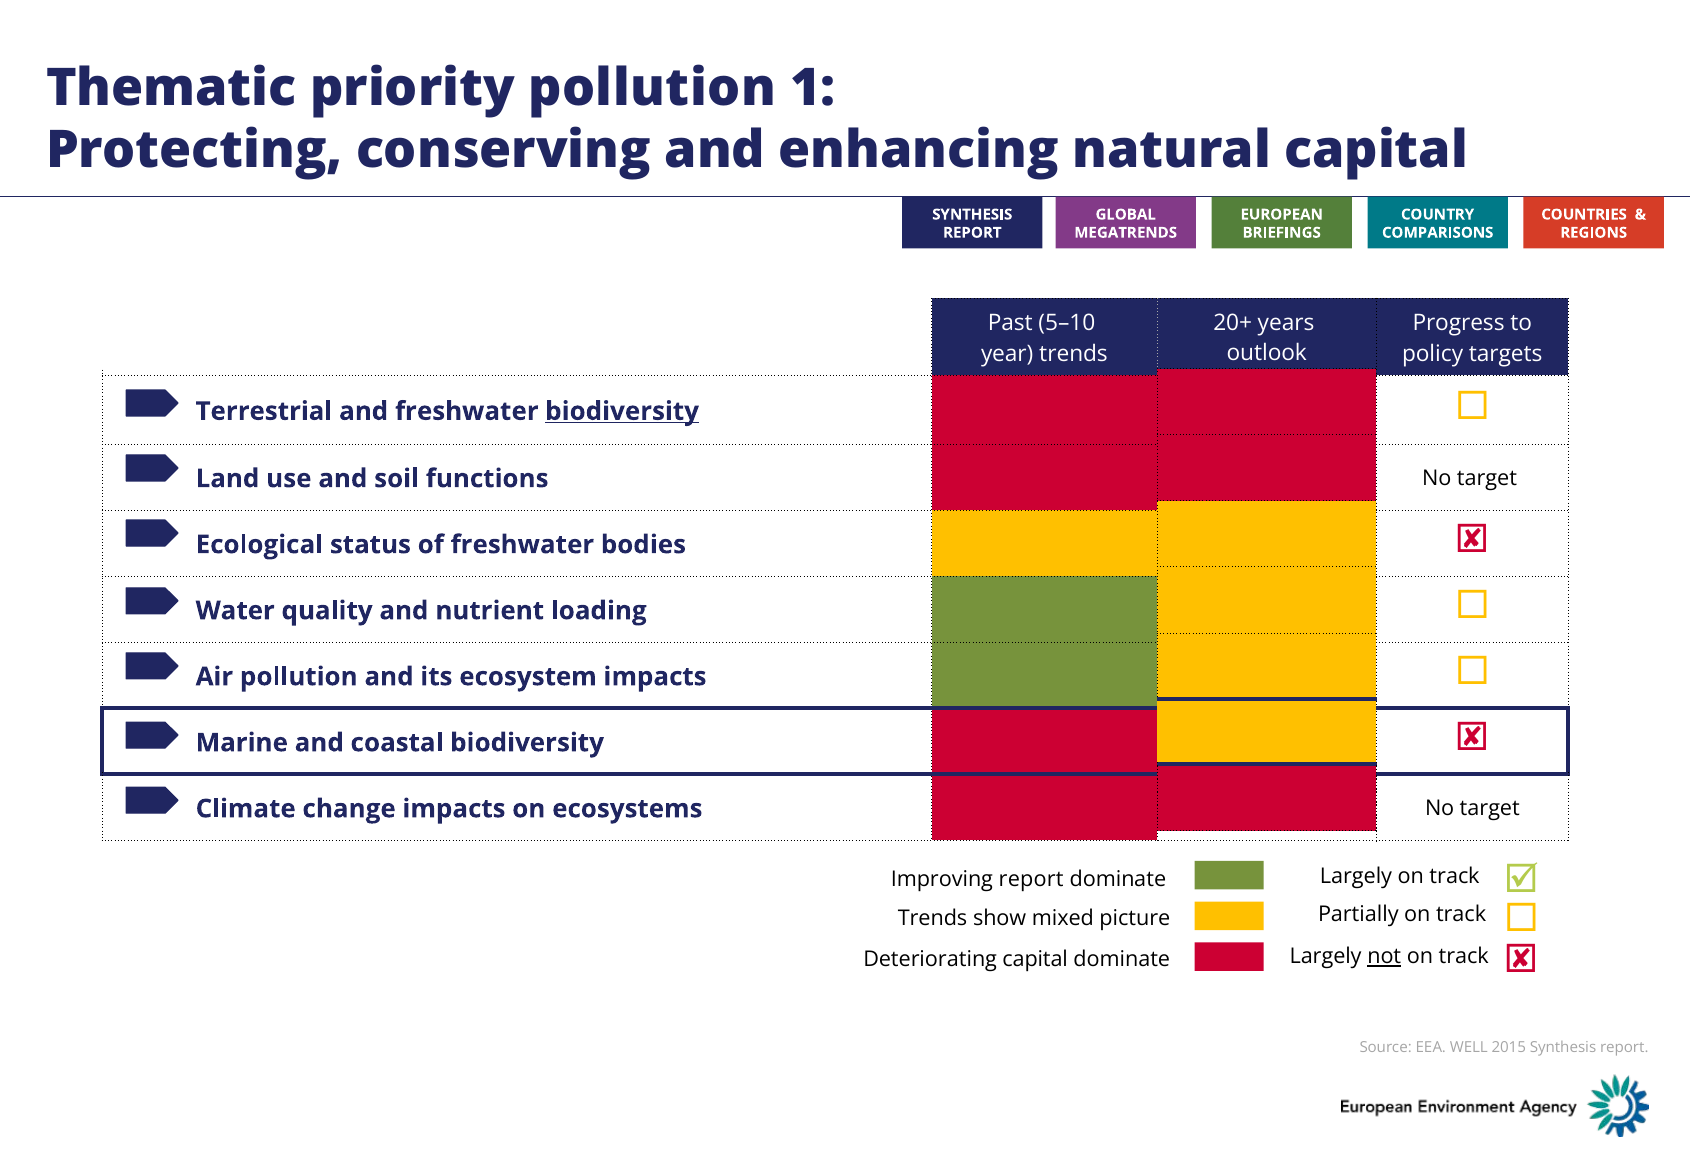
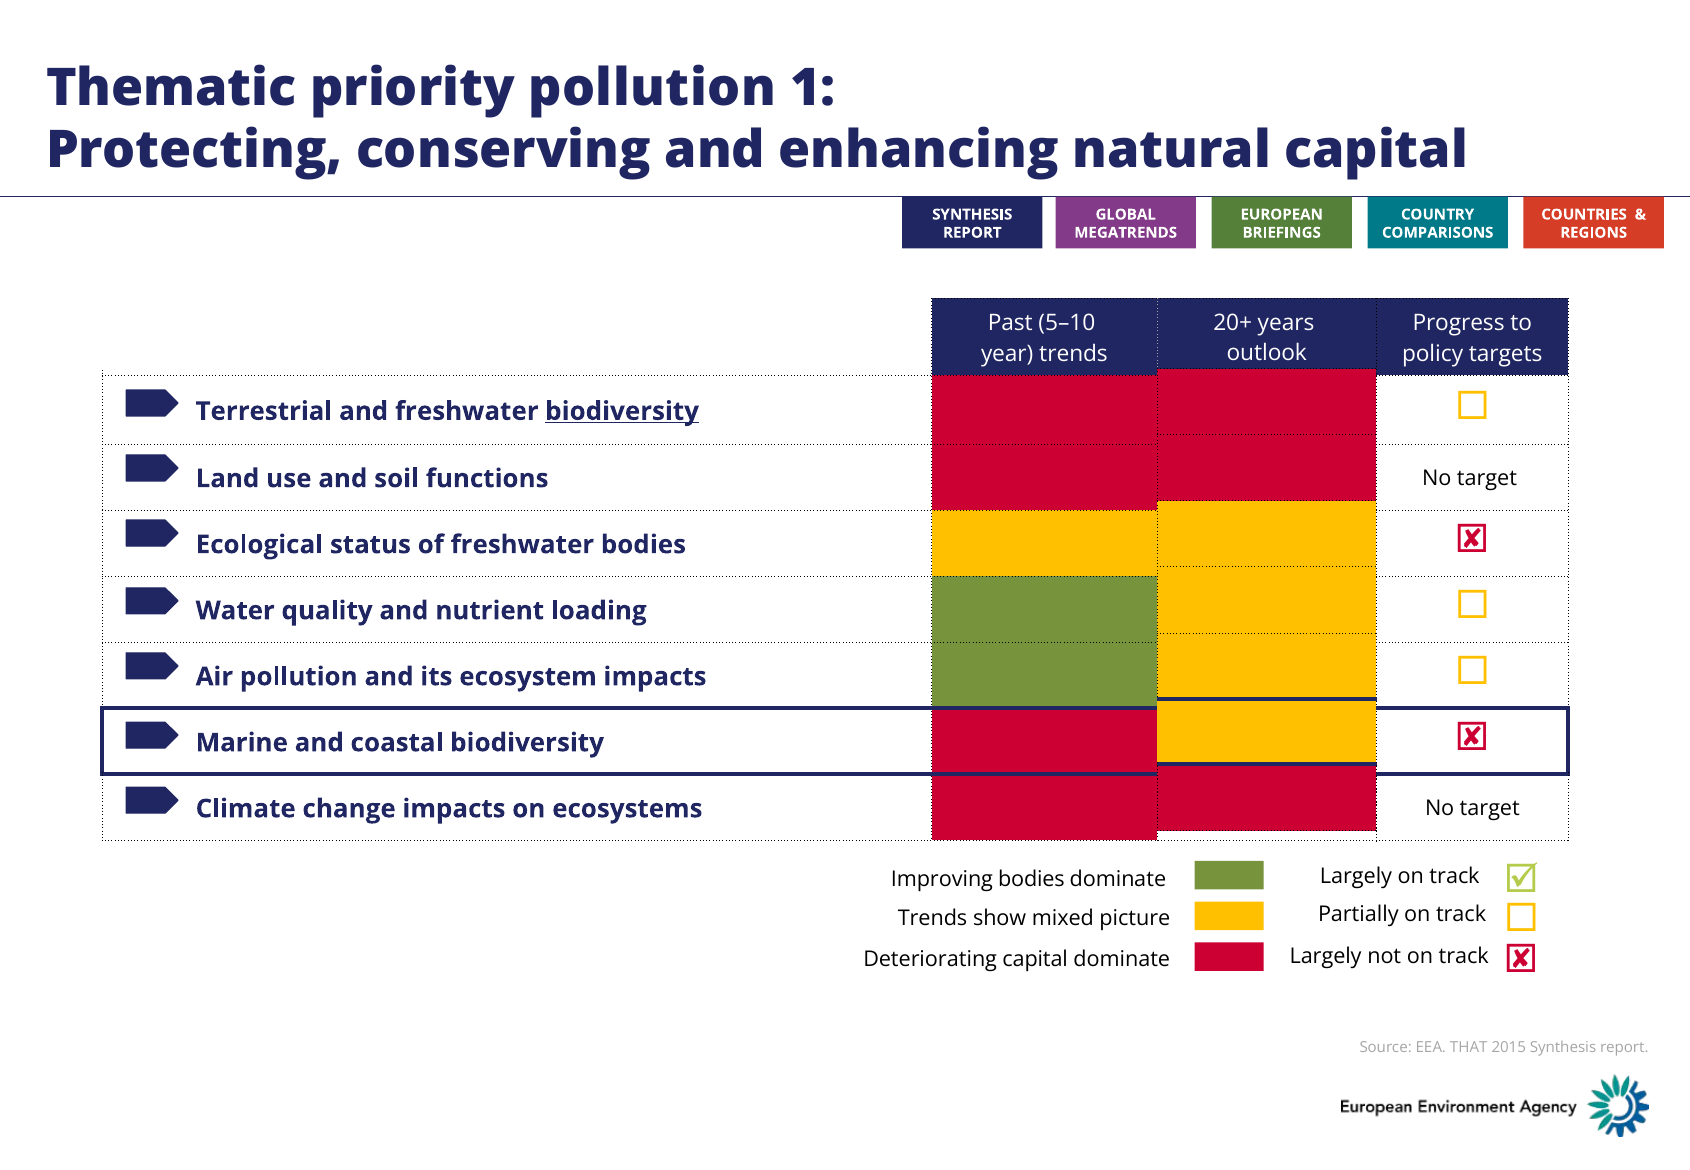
Improving report: report -> bodies (1031, 879)
not underline: present -> none (1384, 957)
WELL: WELL -> THAT (1469, 1047)
